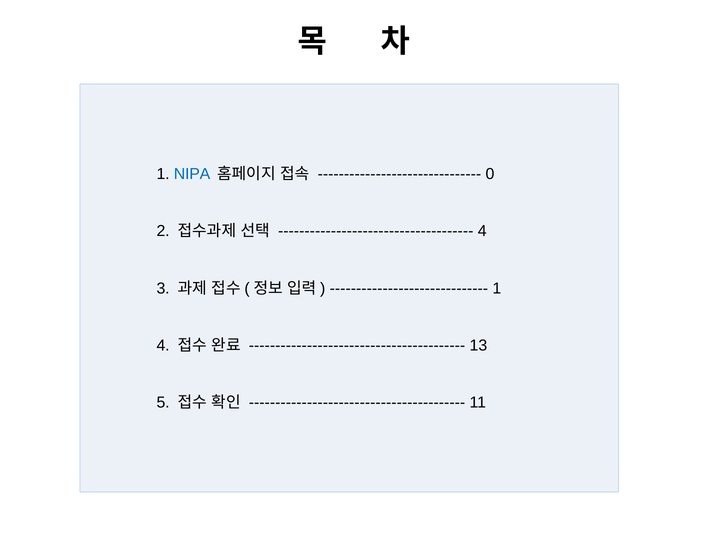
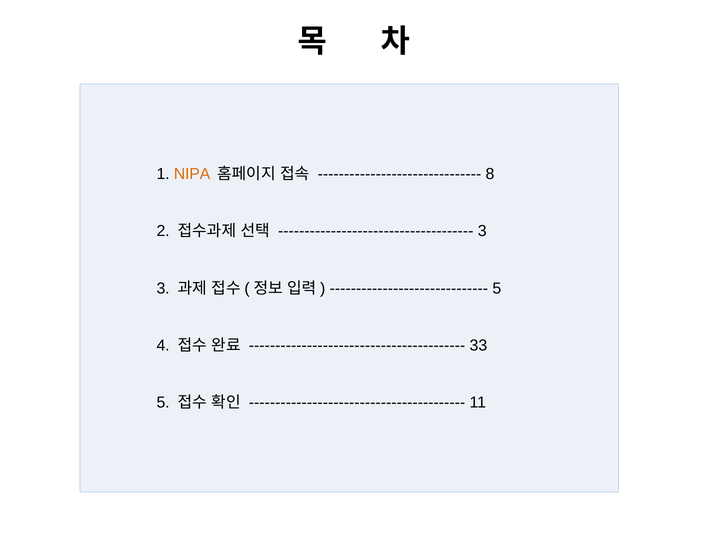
NIPA colour: blue -> orange (192, 174)
0: 0 -> 8 (490, 174)
4: 4 -> 3 (482, 231)
1: 1 -> 5 (497, 288)
13: 13 -> 33 (478, 345)
